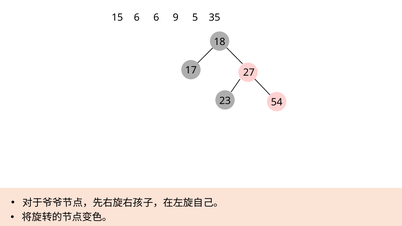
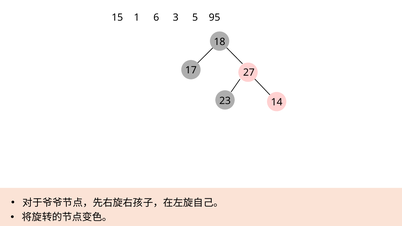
15 6: 6 -> 1 (137, 18)
9: 9 -> 3 (176, 18)
35: 35 -> 95 (215, 18)
54: 54 -> 14 (277, 102)
